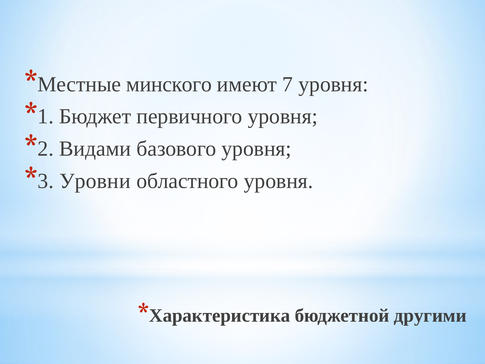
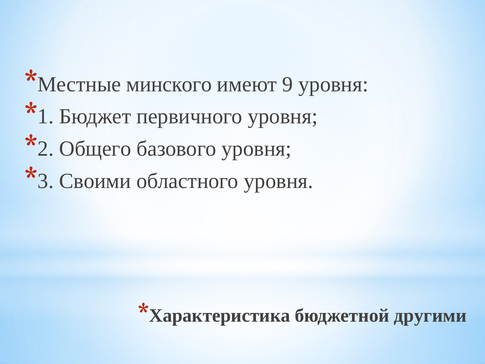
7: 7 -> 9 (288, 84)
Видами: Видами -> Общего (95, 149)
Уровни: Уровни -> Своими (95, 181)
